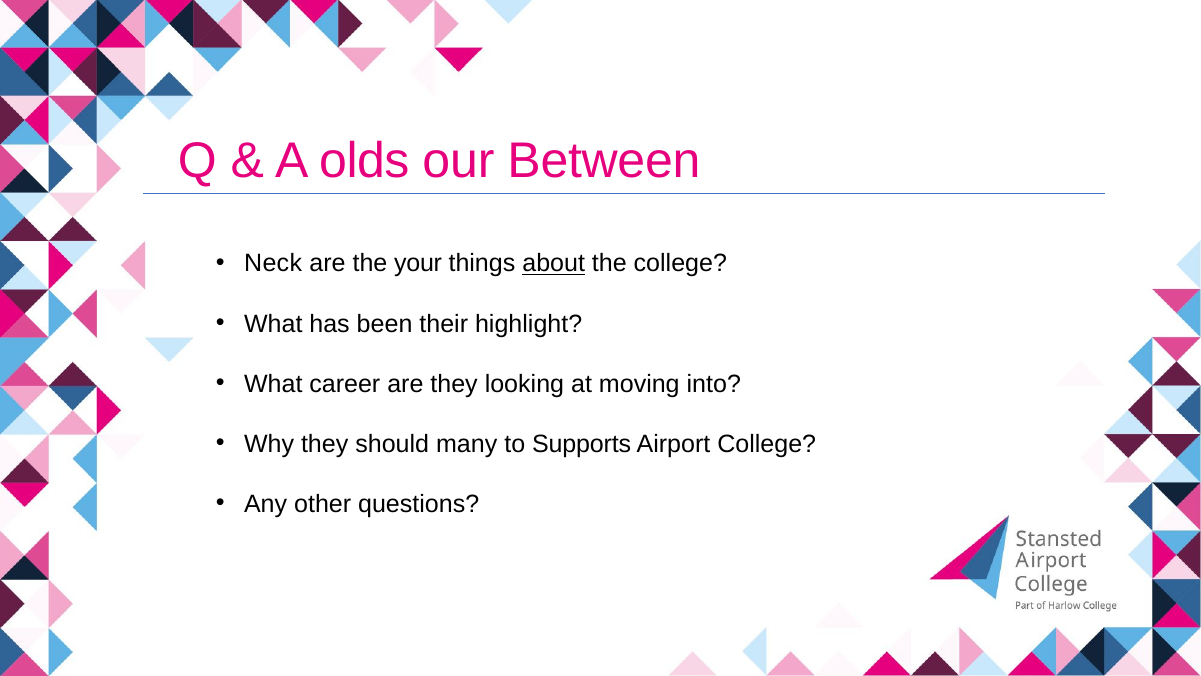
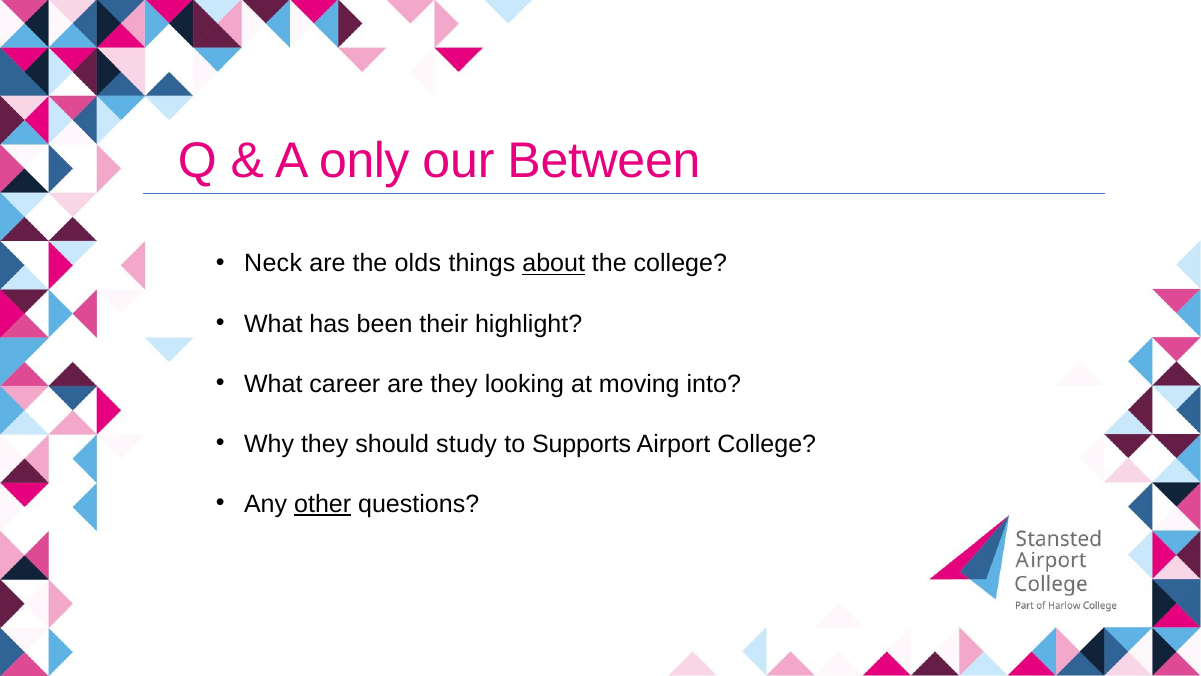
olds: olds -> only (364, 161)
your: your -> olds (418, 263)
many: many -> study (467, 444)
other underline: none -> present (323, 504)
